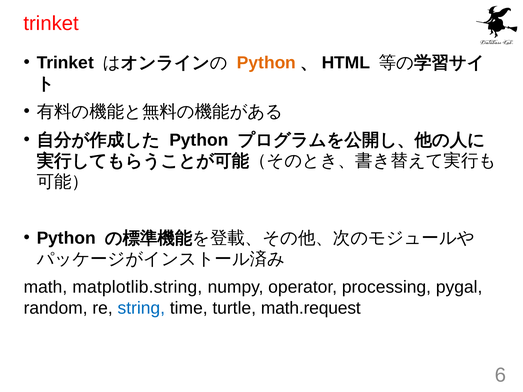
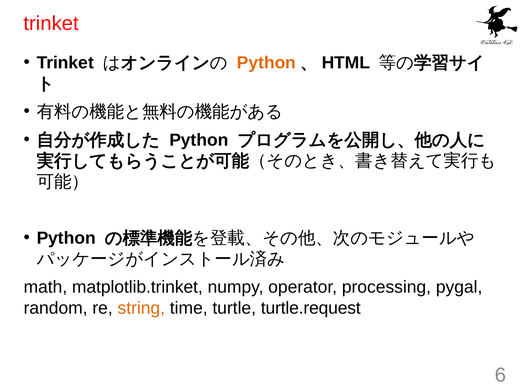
matplotlib.string: matplotlib.string -> matplotlib.trinket (137, 287)
string colour: blue -> orange (141, 308)
math.request: math.request -> turtle.request (311, 308)
